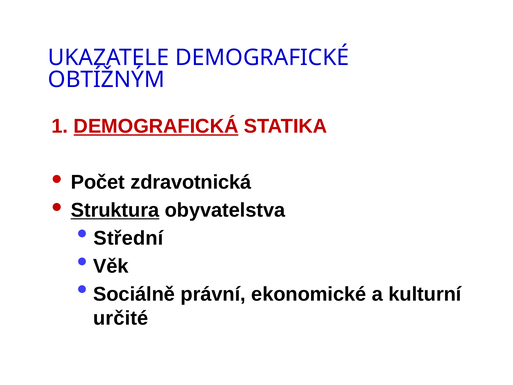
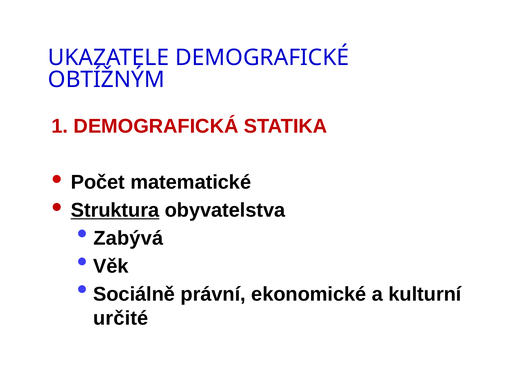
DEMOGRAFICKÁ underline: present -> none (156, 126)
zdravotnická: zdravotnická -> matematické (191, 182)
Střední: Střední -> Zabývá (128, 238)
